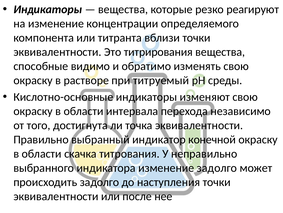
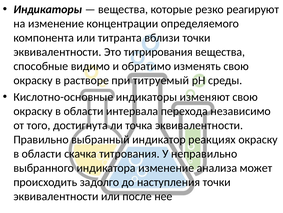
конечной: конечной -> реакциях (212, 139)
изменение задолго: задолго -> анализа (217, 167)
